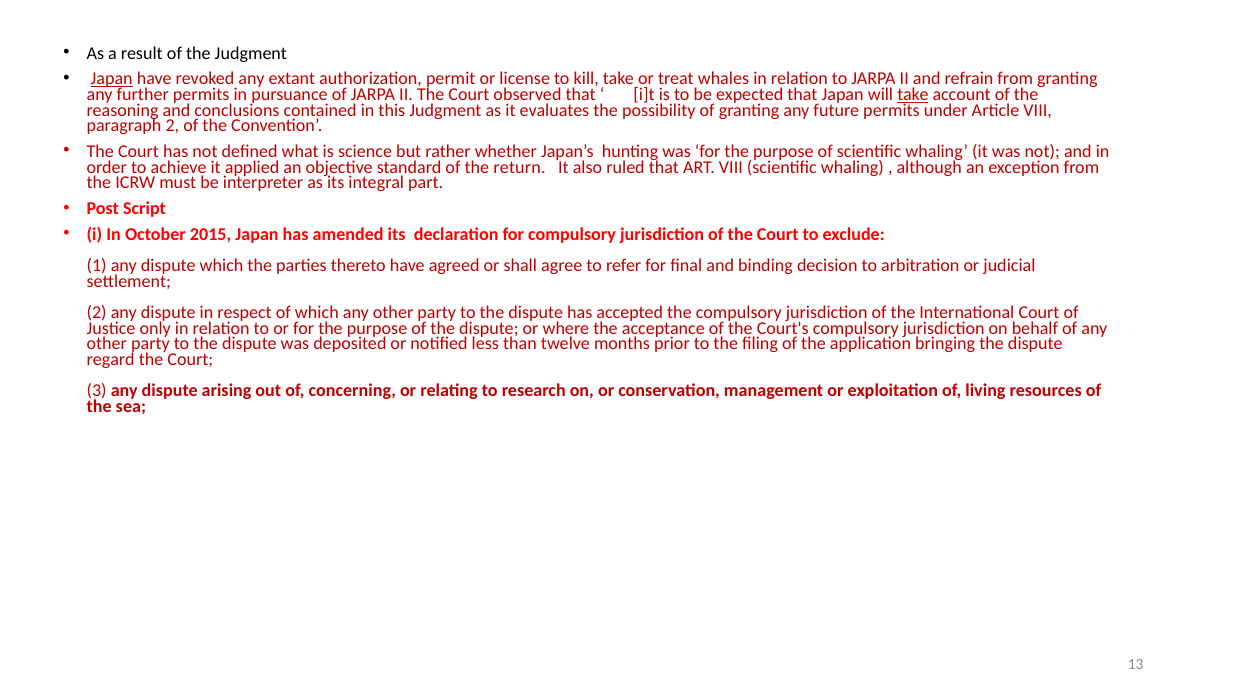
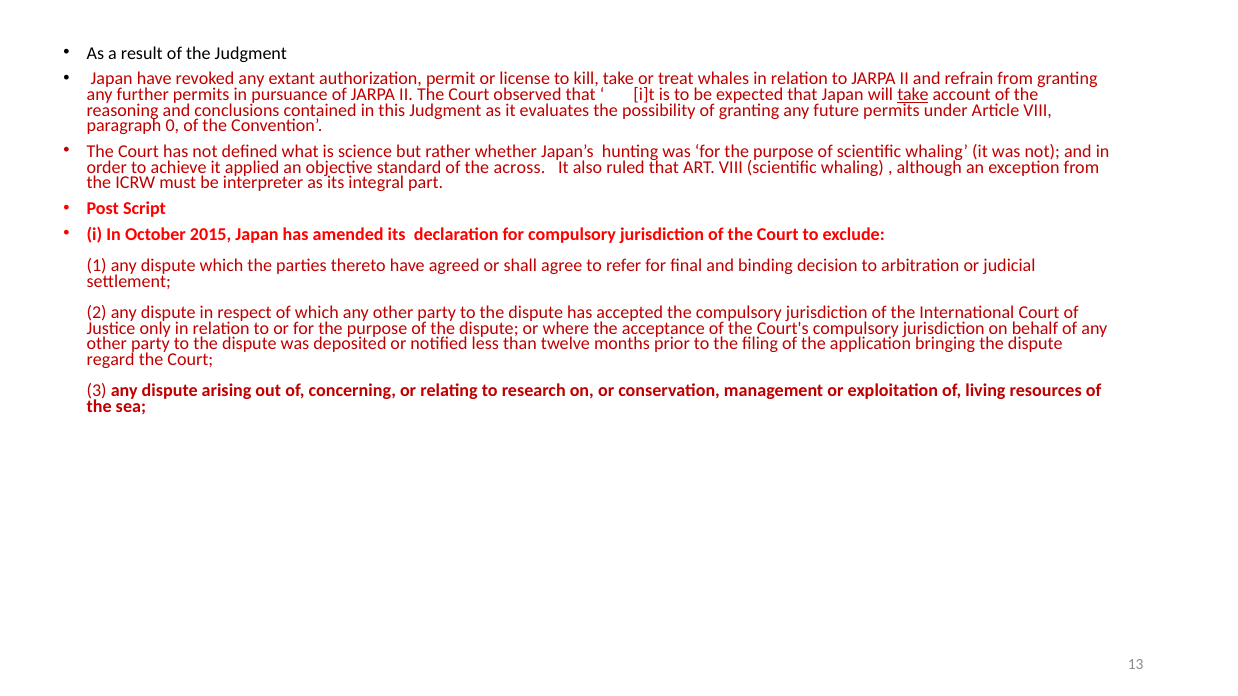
Japan underline: present -> none (112, 79)
paragraph 2: 2 -> 0 (172, 126)
return: return -> across (519, 167)
